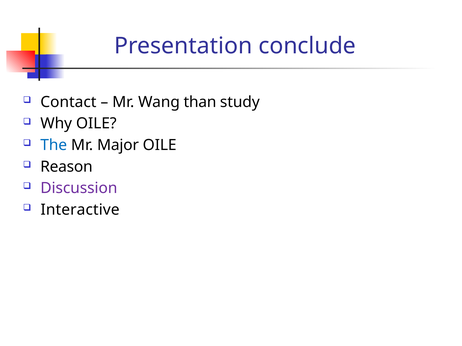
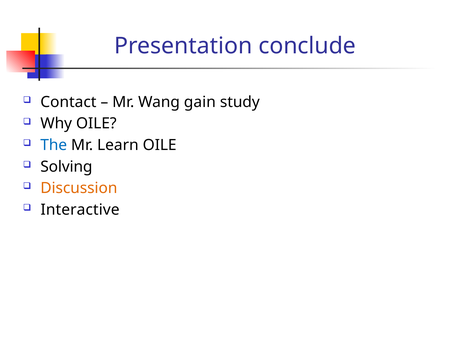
than: than -> gain (200, 102)
Major: Major -> Learn (118, 145)
Reason: Reason -> Solving (66, 167)
Discussion colour: purple -> orange (79, 188)
